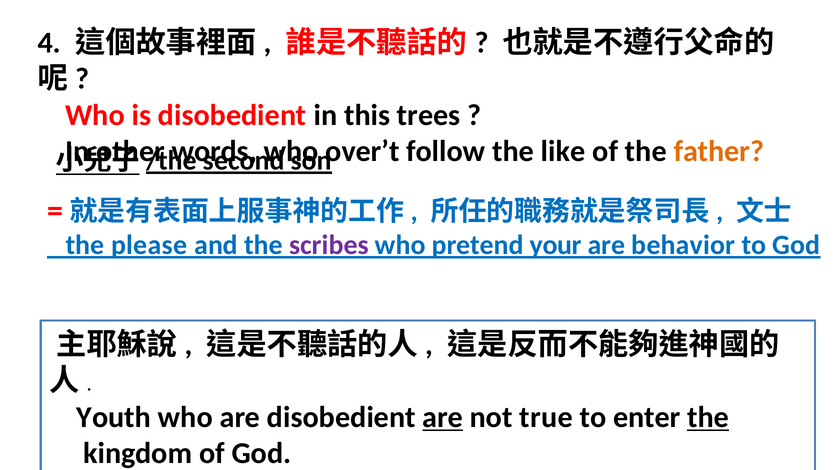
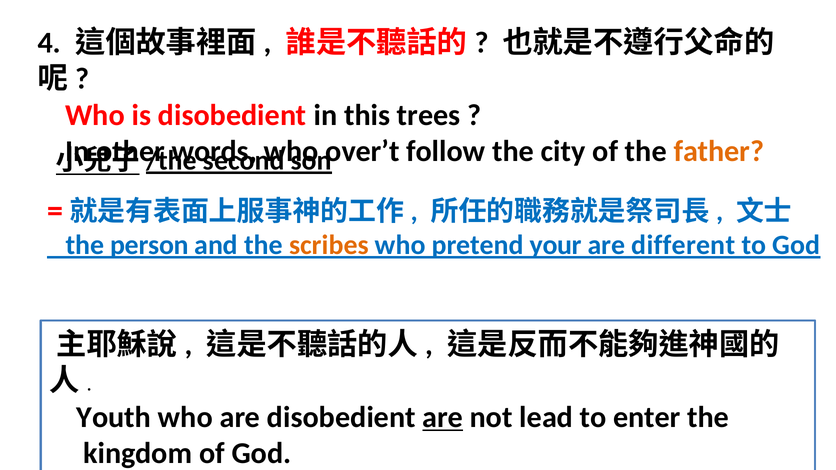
like: like -> city (563, 151)
please: please -> person (149, 245)
scribes colour: purple -> orange (329, 245)
behavior: behavior -> different (683, 245)
true: true -> lead (546, 417)
the underline: present -> none (708, 417)
